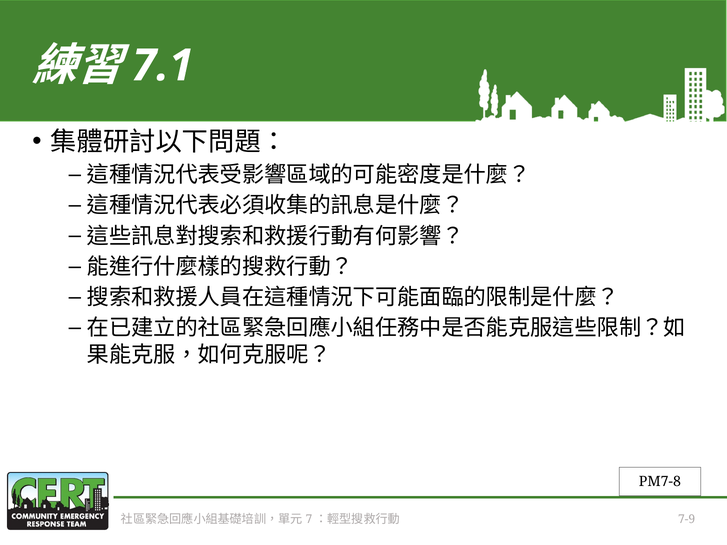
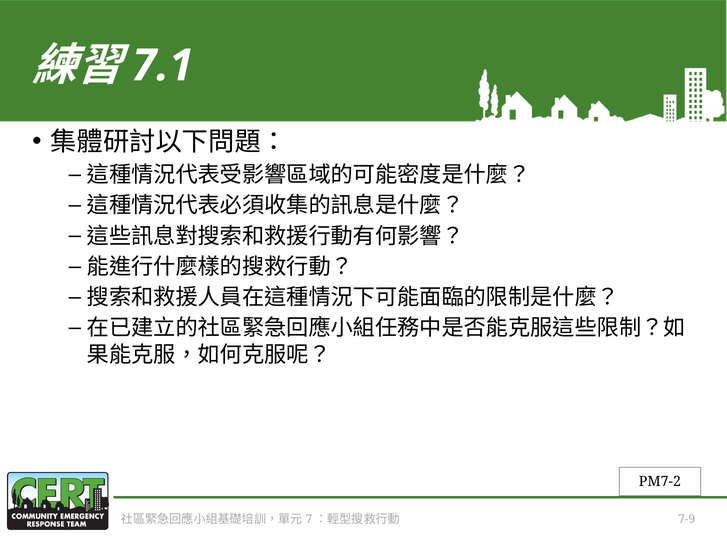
PM7-8: PM7-8 -> PM7-2 (660, 482)
